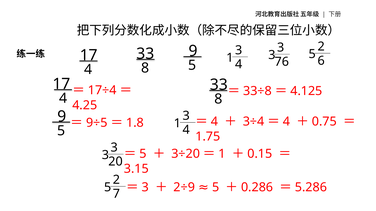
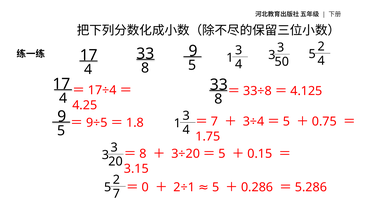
3 6: 6 -> 4 (321, 61)
76: 76 -> 50 (282, 62)
4: 4 -> 7 (215, 122)
4: 4 -> 5 (286, 122)
5: 5 -> 8 (143, 154)
1: 1 -> 5 (222, 154)
3: 3 -> 0 (145, 188)
2÷9: 2÷9 -> 2÷1 (184, 188)
